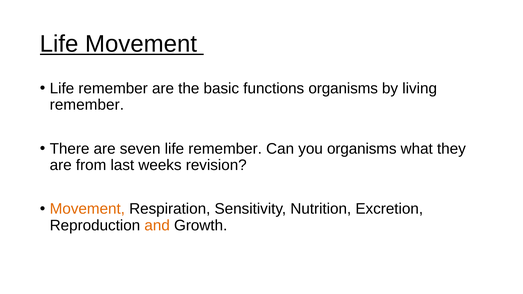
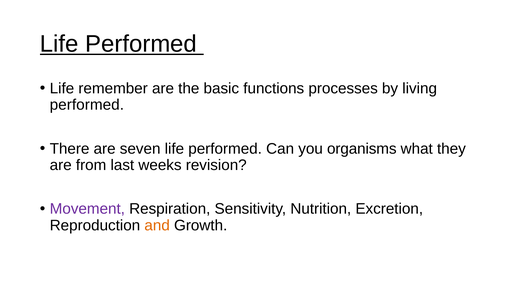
Movement: Movement -> Performed (141, 44)
functions organisms: organisms -> processes (343, 88)
remember: remember -> performed (87, 105)
seven life remember: remember -> performed (225, 149)
Movement colour: orange -> purple (87, 209)
